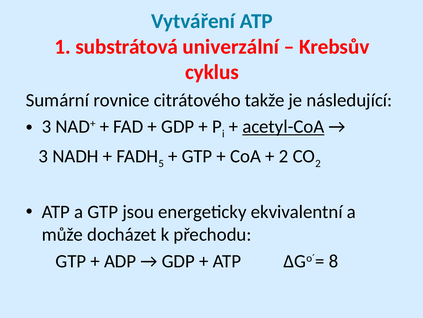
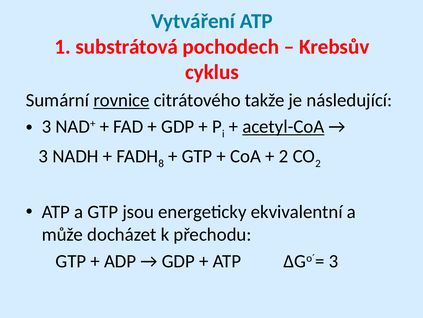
univerzální: univerzální -> pochodech (231, 47)
rovnice underline: none -> present (121, 100)
5: 5 -> 8 (161, 163)
∆Go´= 8: 8 -> 3 (334, 261)
